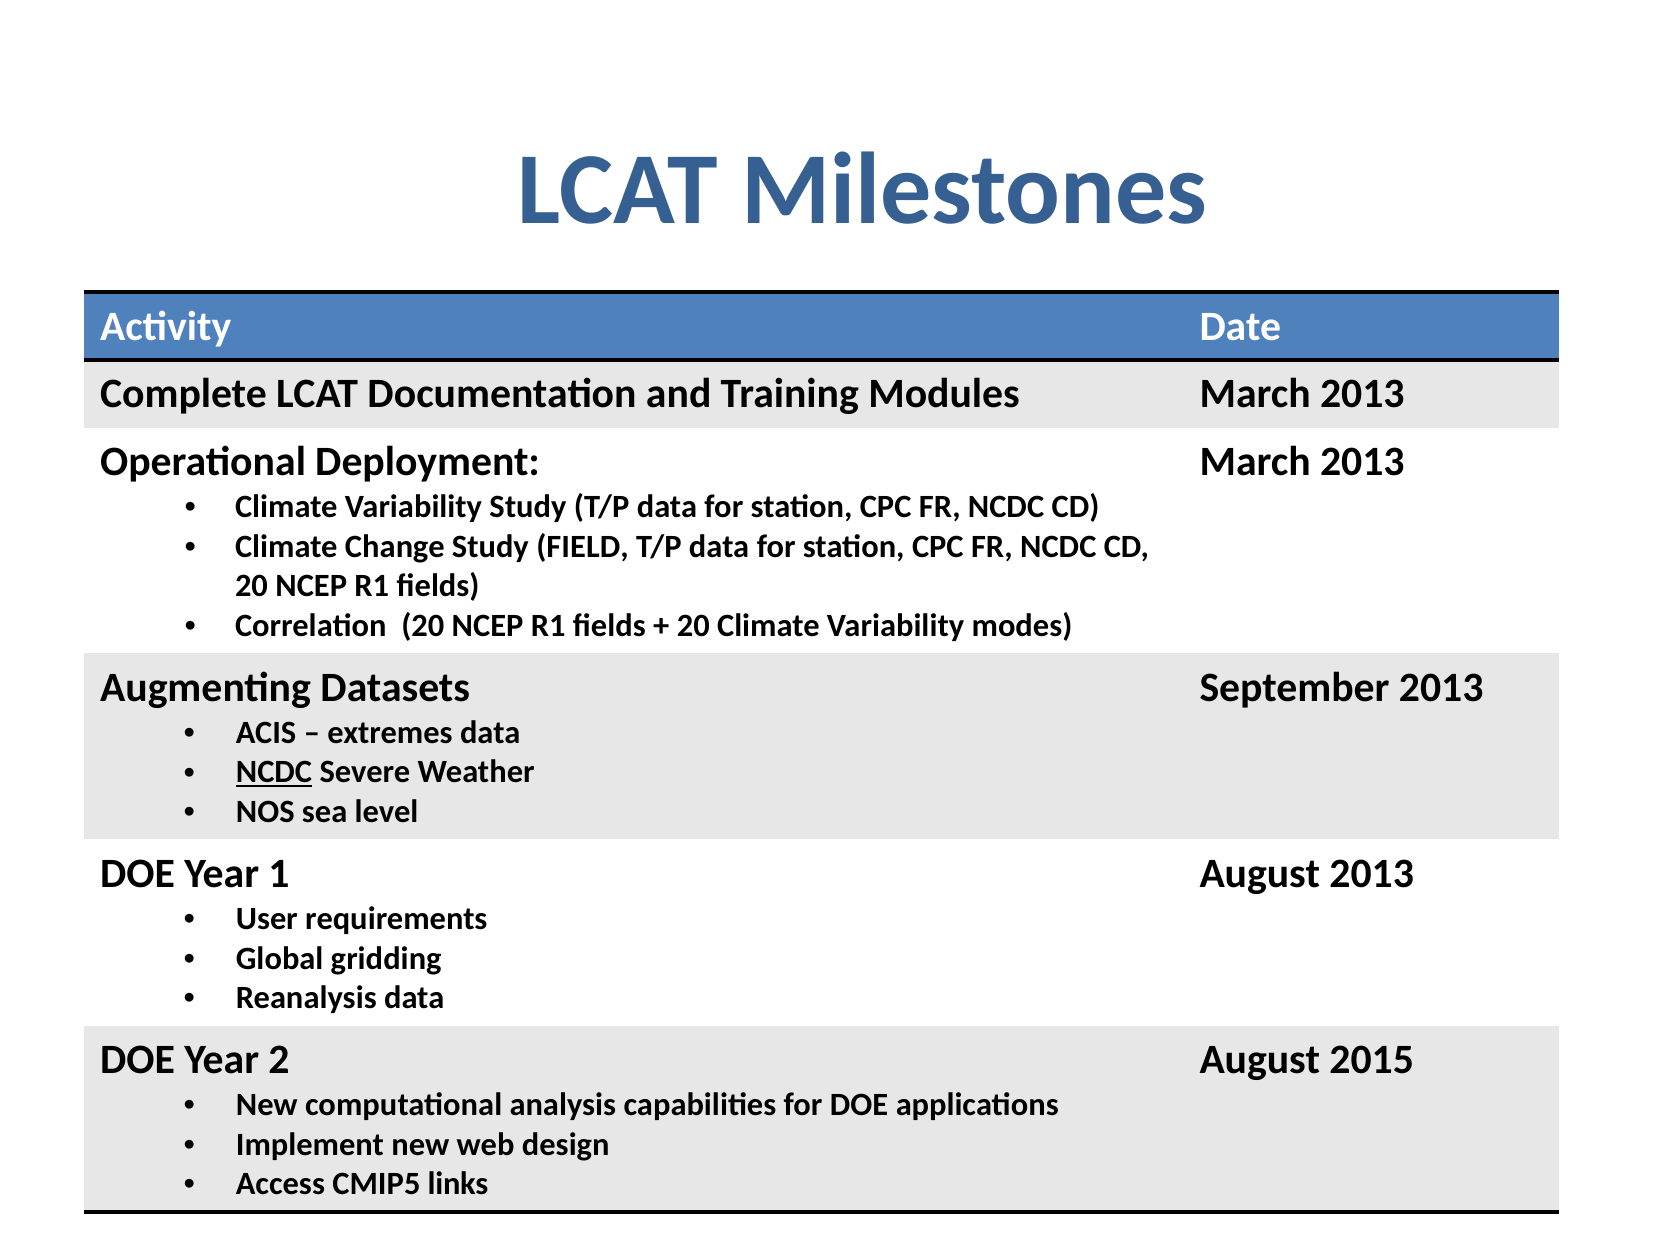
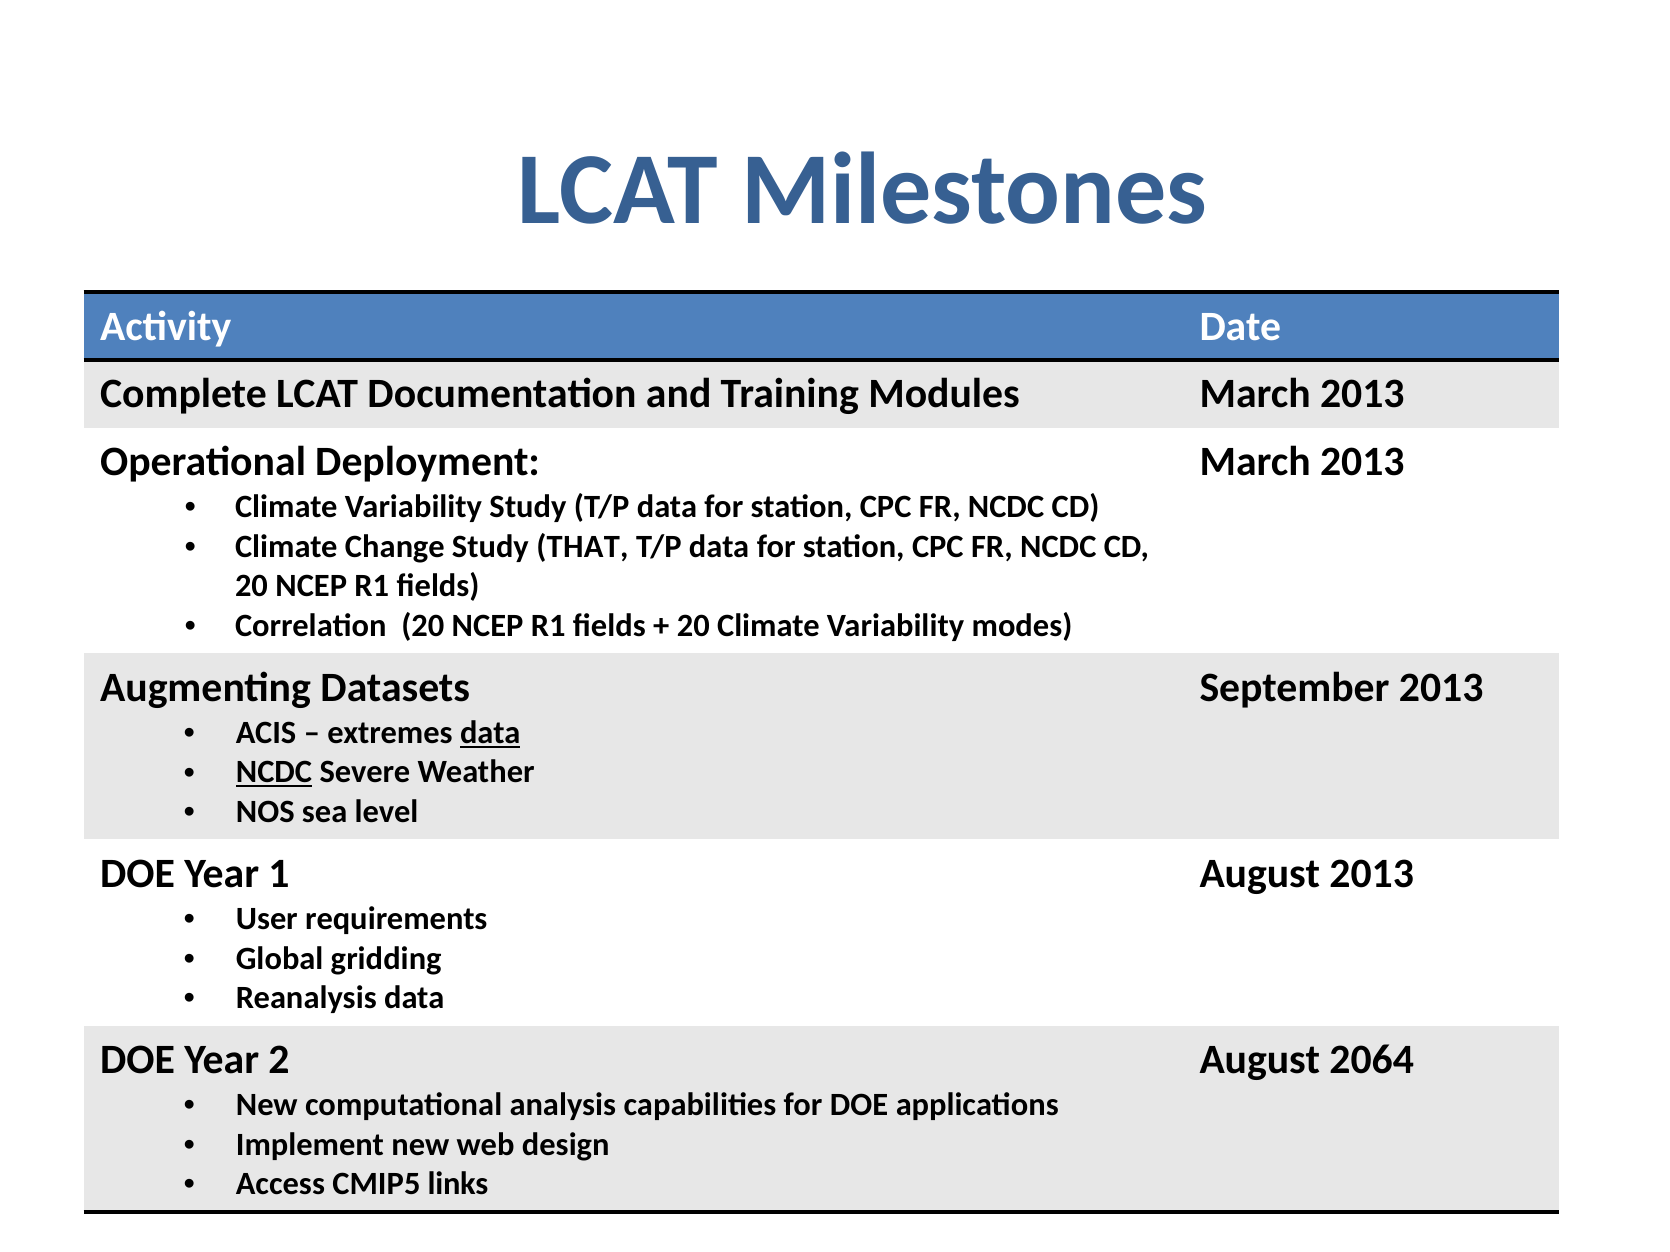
FIELD: FIELD -> THAT (582, 547)
data underline: none -> present (490, 733)
2015: 2015 -> 2064 (1372, 1060)
